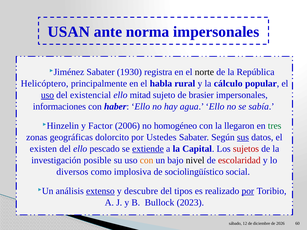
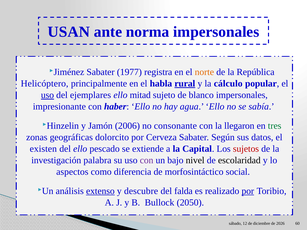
1930: 1930 -> 1977 (129, 72)
norte colour: black -> orange (204, 72)
rural underline: none -> present (185, 84)
existencial: existencial -> ejemplares (91, 95)
brasier: brasier -> blanco (201, 95)
informaciones: informaciones -> impresionante (59, 107)
Factor: Factor -> Jamón (100, 126)
homogéneo: homogéneo -> consonante (175, 126)
Ustedes: Ustedes -> Cerveza (161, 137)
sus underline: present -> none (243, 137)
extiende underline: present -> none (148, 149)
posible: posible -> palabra (97, 160)
con colour: orange -> purple (147, 160)
escolaridad colour: red -> black (239, 160)
diversos: diversos -> aspectos (72, 172)
implosiva: implosiva -> diferencia (133, 172)
sociolingüístico: sociolingüístico -> morfosintáctico (194, 172)
tipos: tipos -> falda (183, 191)
2023: 2023 -> 2050 (190, 203)
